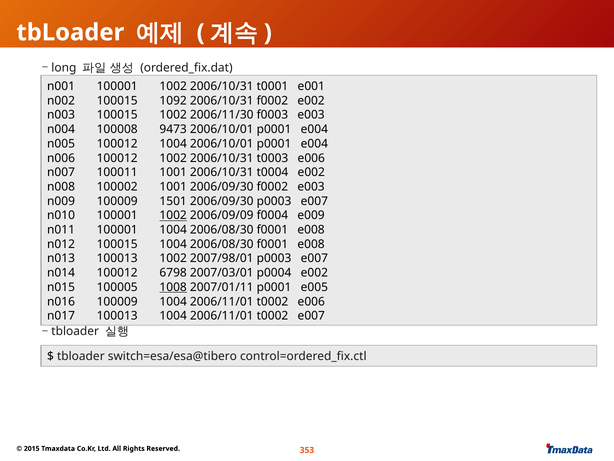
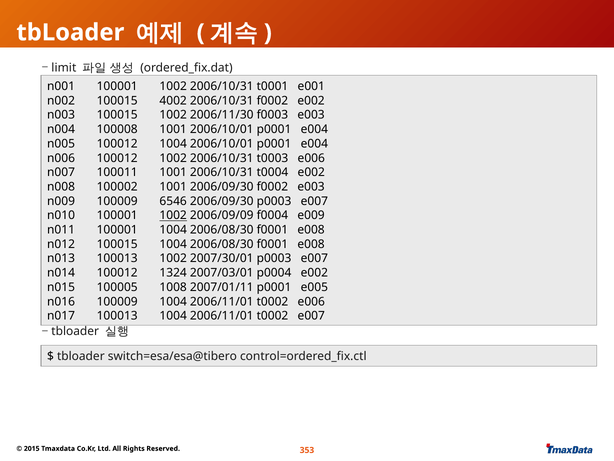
long: long -> limit (64, 68)
1092: 1092 -> 4002 (173, 101)
100008 9473: 9473 -> 1001 (173, 129)
1501: 1501 -> 6546 (173, 201)
2007/98/01: 2007/98/01 -> 2007/30/01 (222, 258)
6798: 6798 -> 1324 (173, 273)
1008 underline: present -> none (173, 287)
